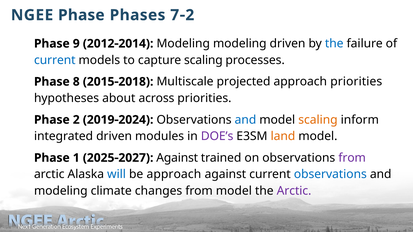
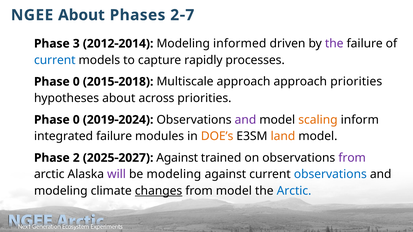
NGEE Phase: Phase -> About (81, 15)
Phases 7: 7 -> 2 (175, 15)
2: 2 -> 7 (190, 15)
9: 9 -> 3 (76, 44)
Modeling modeling: modeling -> informed (240, 44)
the colour: blue -> purple (334, 44)
capture scaling: scaling -> rapidly (203, 60)
8: 8 -> 0 (76, 82)
Multiscale projected: projected -> approach (244, 82)
2: 2 -> 0 (76, 120)
and colour: blue -> purple (245, 120)
integrated driven: driven -> failure (114, 136)
DOE’s colour: purple -> orange (217, 136)
Phase 1: 1 -> 2 (76, 158)
will colour: blue -> purple (117, 175)
be approach: approach -> modeling (174, 175)
changes underline: none -> present (159, 191)
Arctic colour: purple -> blue (294, 191)
